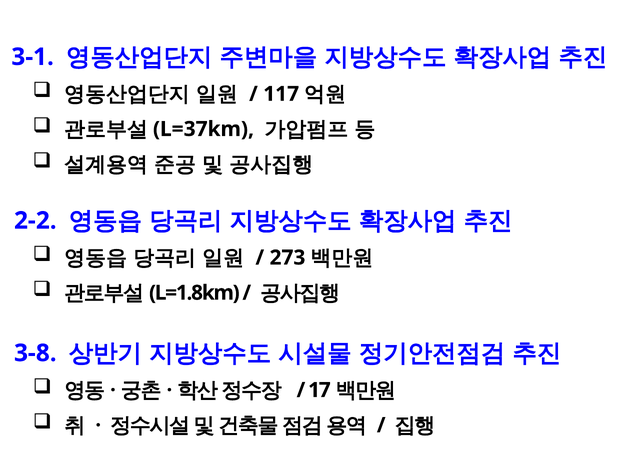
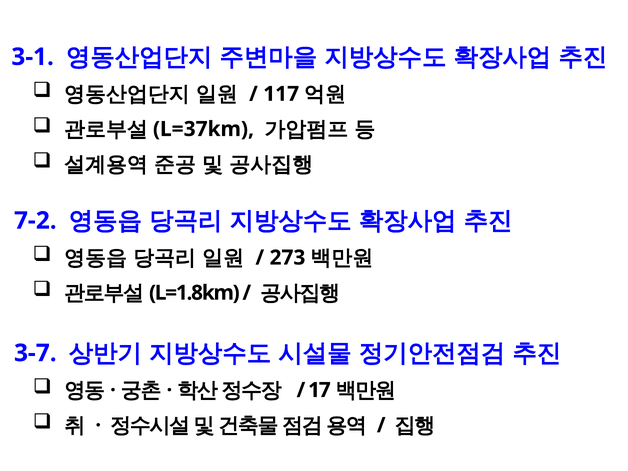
2-2: 2-2 -> 7-2 (35, 221)
3-8: 3-8 -> 3-7 (35, 353)
